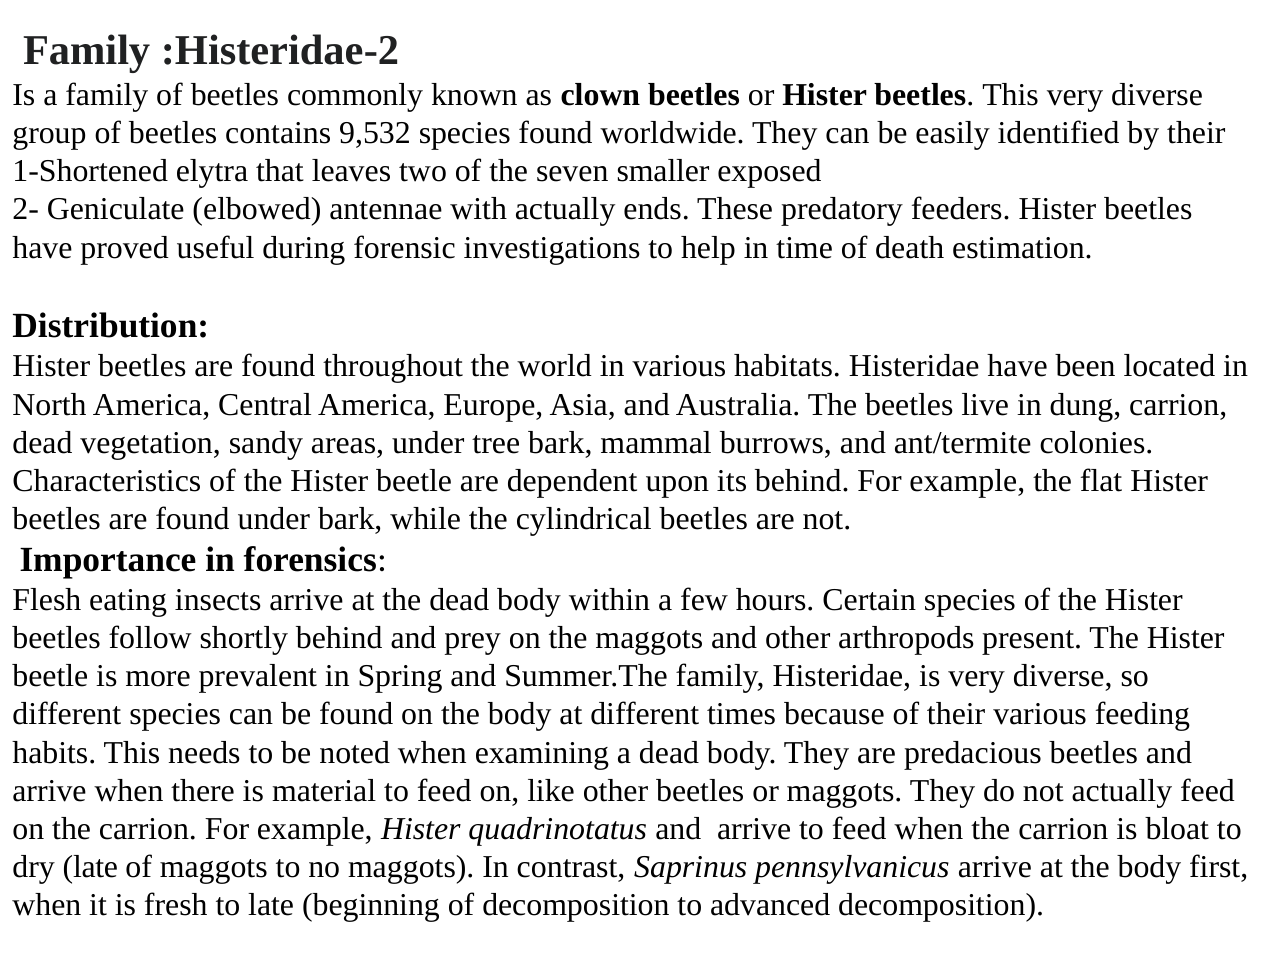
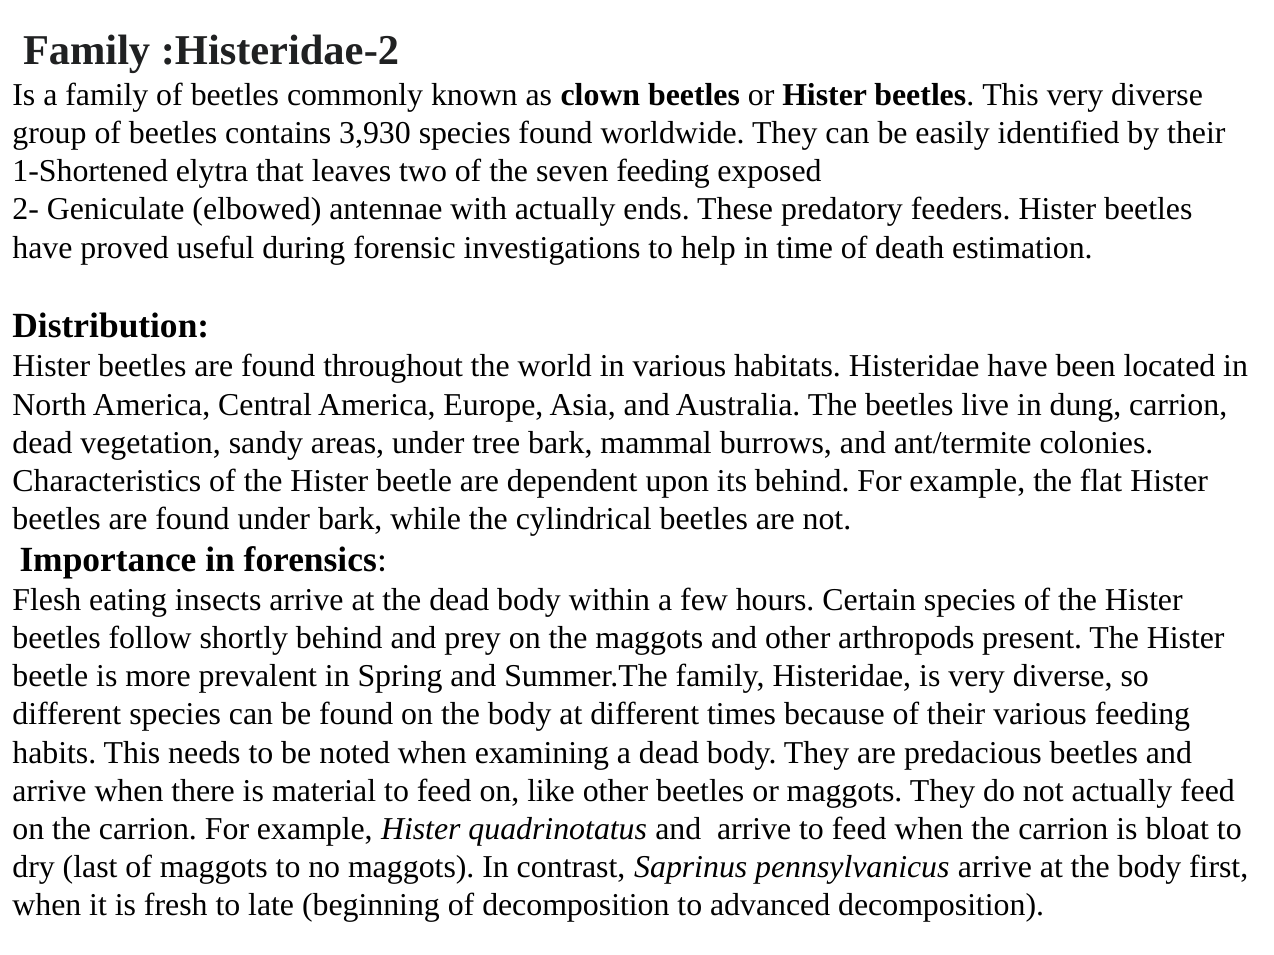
9,532: 9,532 -> 3,930 (375, 133)
seven smaller: smaller -> feeding (663, 171)
dry late: late -> last (90, 868)
